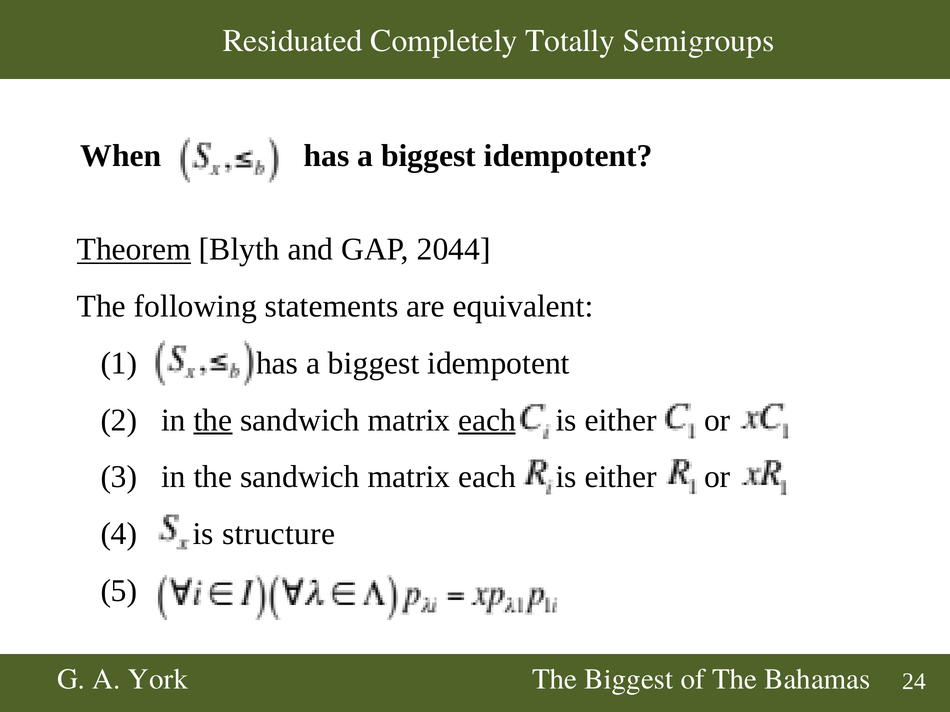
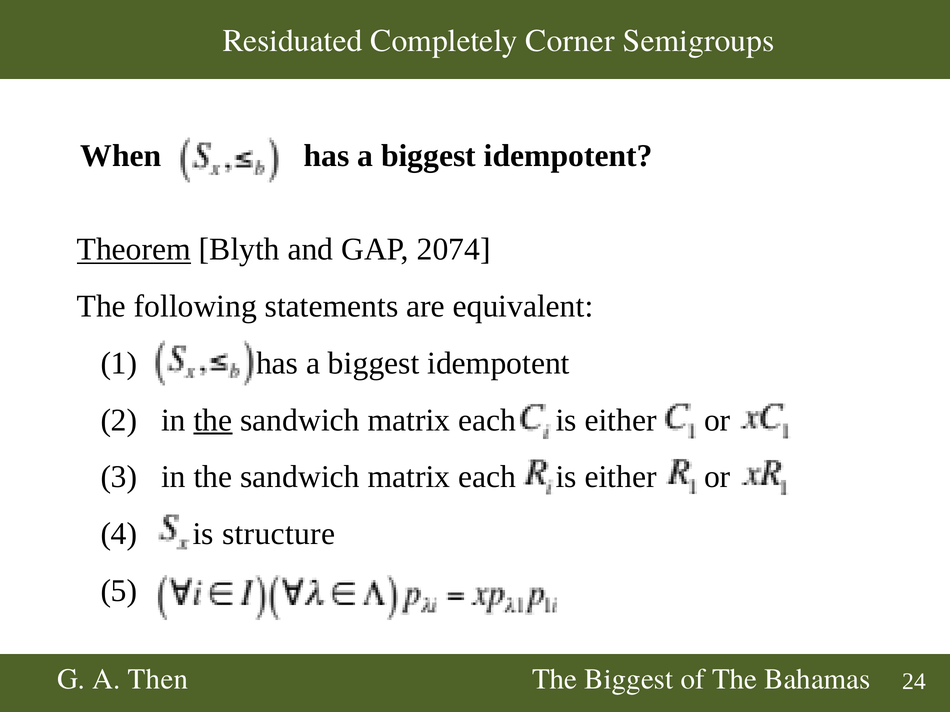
Totally: Totally -> Corner (570, 41)
2044: 2044 -> 2074 (454, 249)
each underline: present -> none (487, 420)
York: York -> Then (158, 680)
